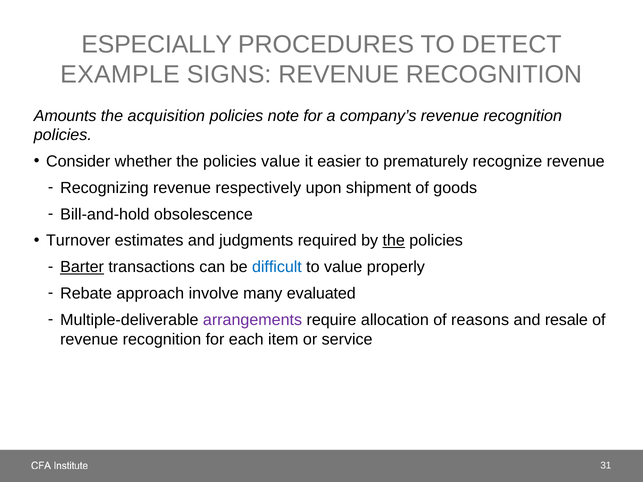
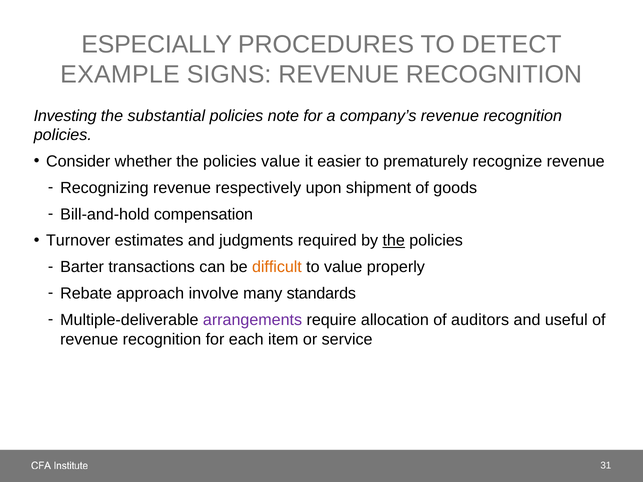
Amounts: Amounts -> Investing (65, 116)
acquisition: acquisition -> substantial (166, 116)
obsolescence: obsolescence -> compensation (203, 214)
Barter underline: present -> none (82, 267)
difficult colour: blue -> orange (277, 267)
evaluated: evaluated -> standards (321, 294)
reasons: reasons -> auditors (480, 320)
resale: resale -> useful (566, 320)
